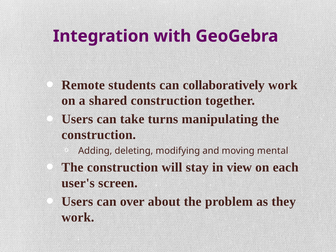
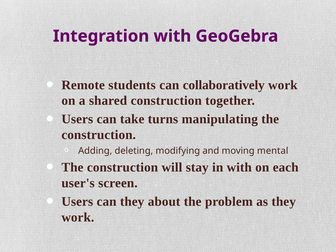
in view: view -> with (239, 167)
can over: over -> they (132, 202)
